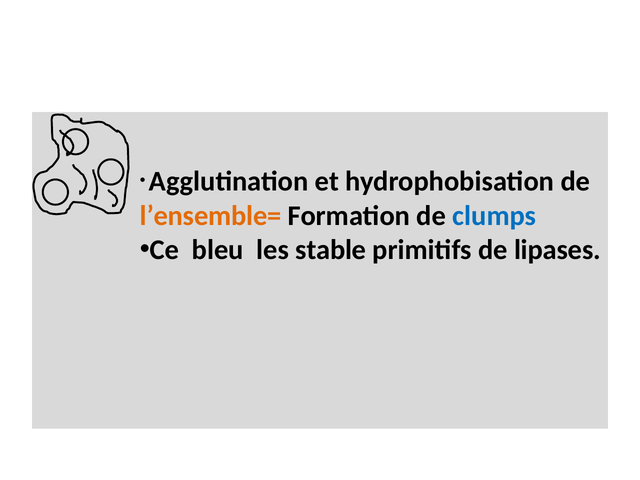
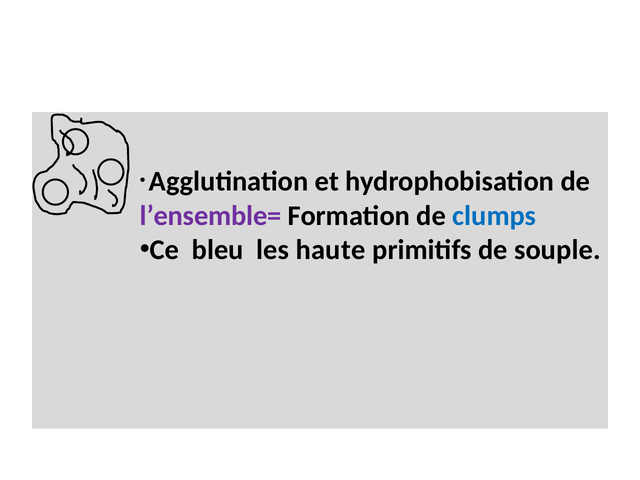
l’ensemble= colour: orange -> purple (211, 216)
stable: stable -> haute (331, 250)
lipases: lipases -> souple (557, 250)
